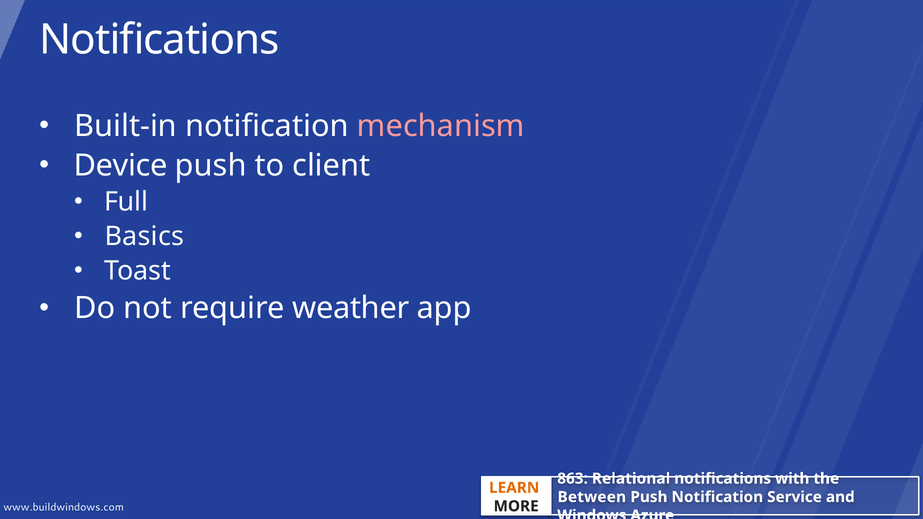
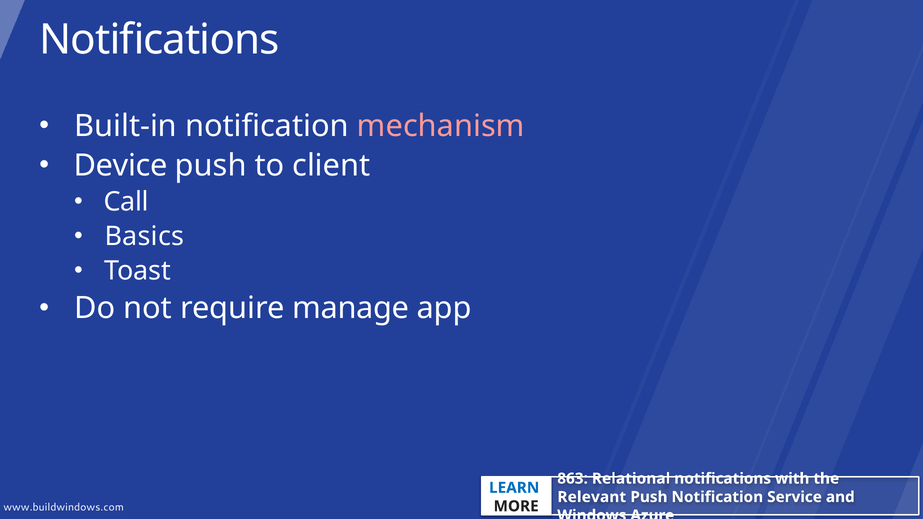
Full: Full -> Call (126, 202)
weather: weather -> manage (351, 308)
LEARN colour: orange -> blue (514, 488)
Between: Between -> Relevant (592, 497)
